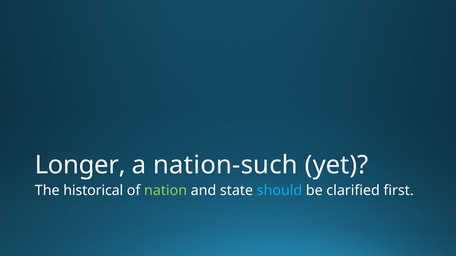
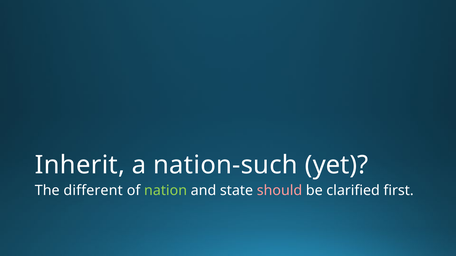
Longer: Longer -> Inherit (80, 165)
historical: historical -> different (93, 191)
should colour: light blue -> pink (280, 191)
